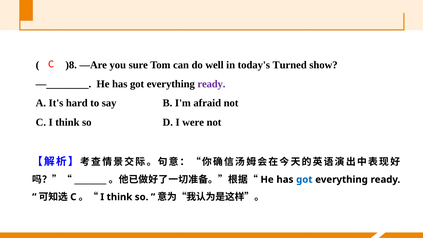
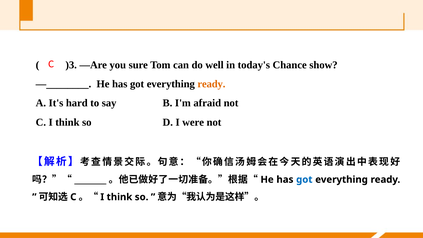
)8: )8 -> )3 (71, 65)
Turned: Turned -> Chance (290, 65)
ready colour: purple -> orange (211, 84)
